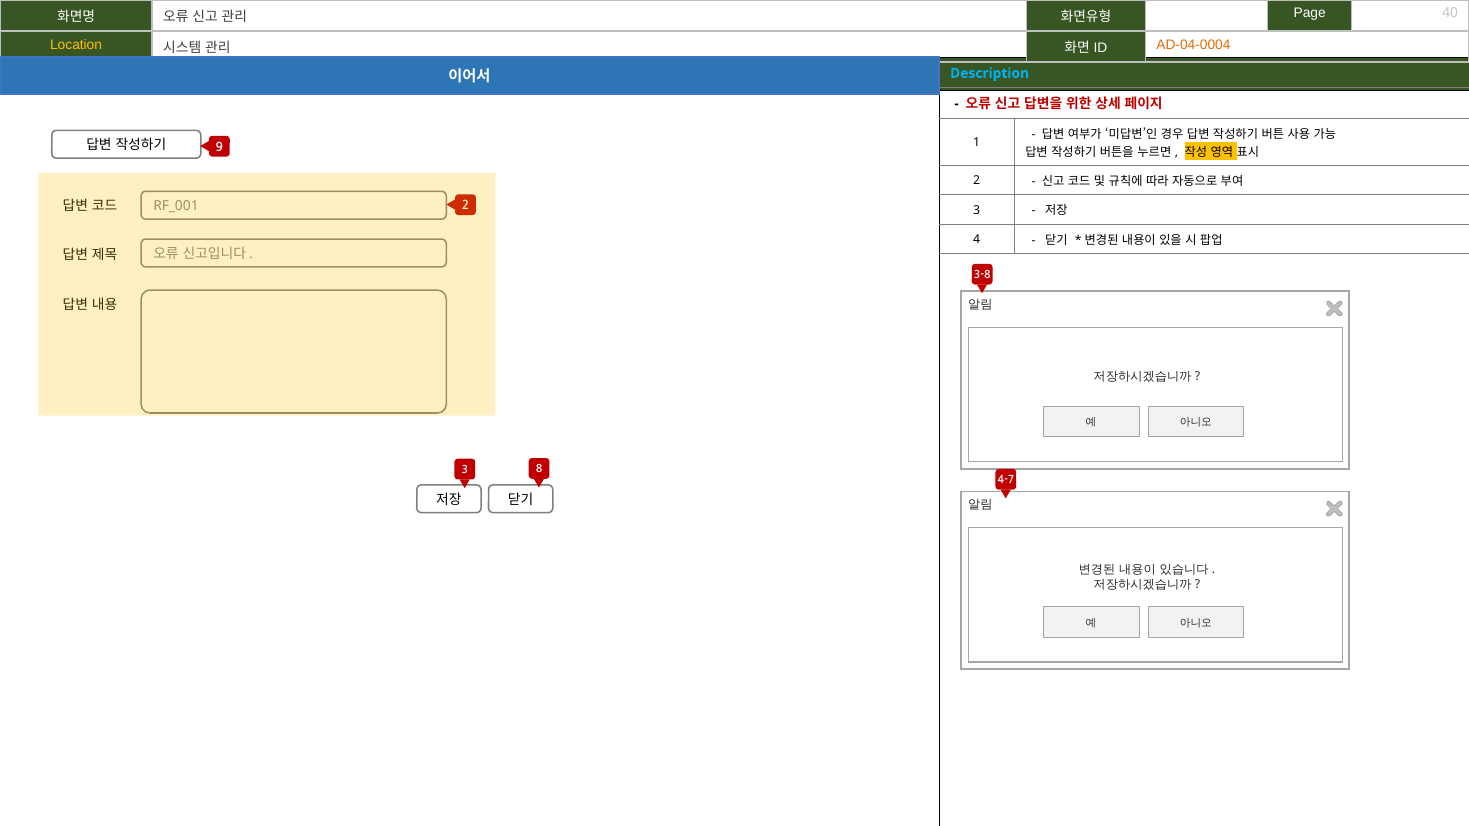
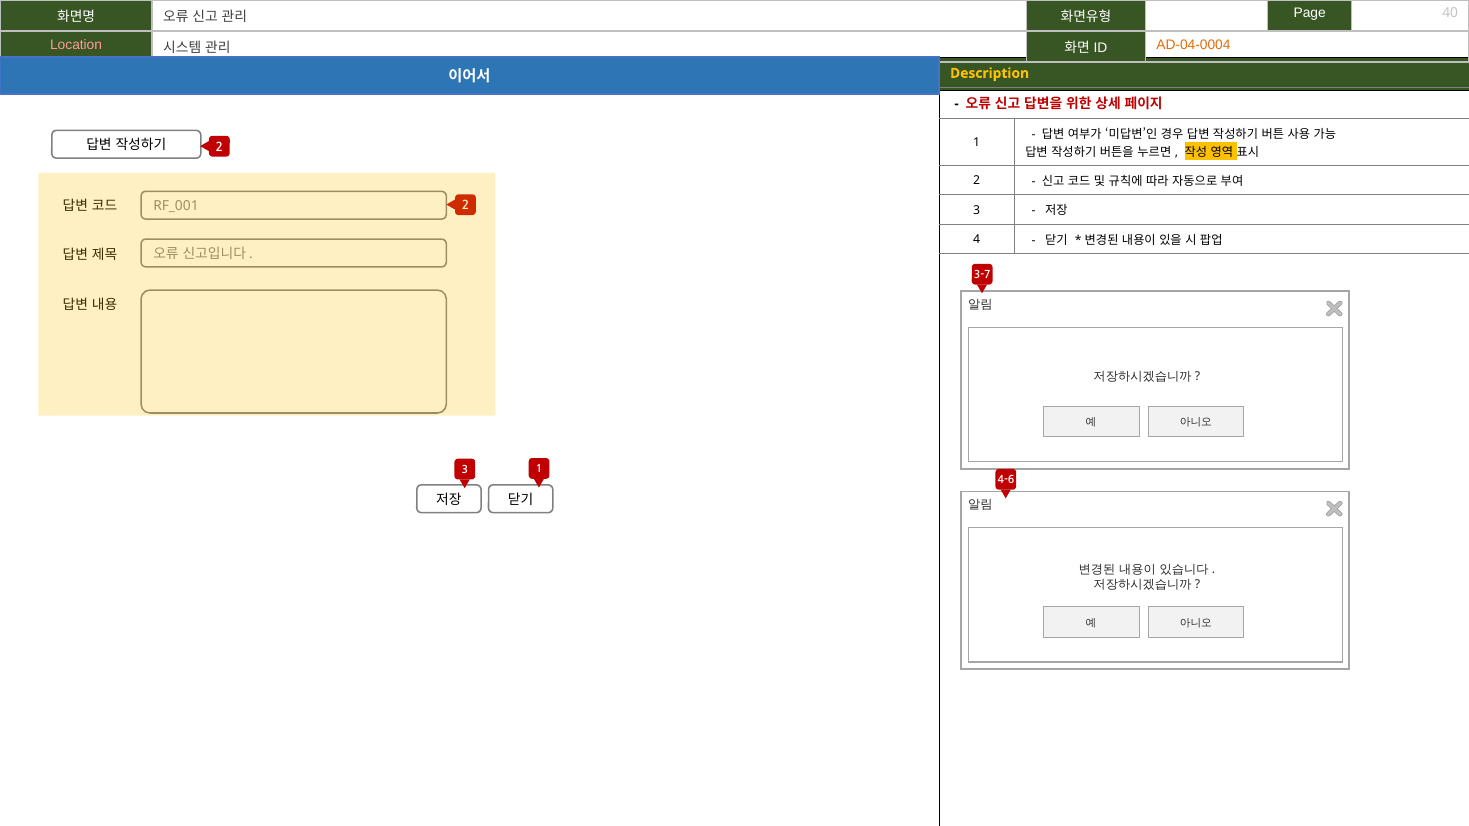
Location colour: yellow -> pink (76, 45)
Description colour: light blue -> yellow (990, 73)
9: 9 -> 2 (219, 147)
3-8: 3-8 -> 3-7 (982, 275)
3 8: 8 -> 1 (539, 469)
4-7: 4-7 -> 4-6 (1006, 480)
